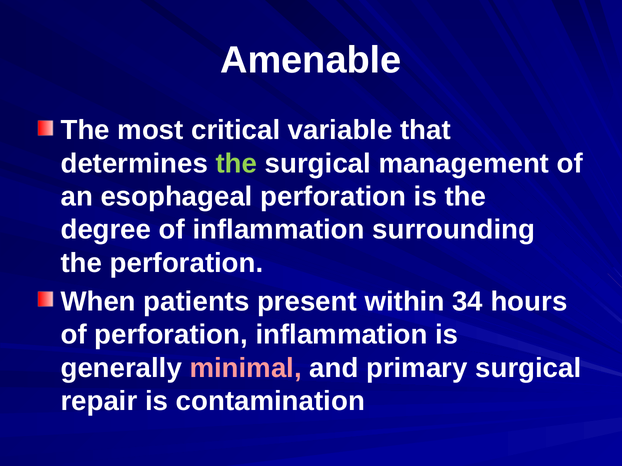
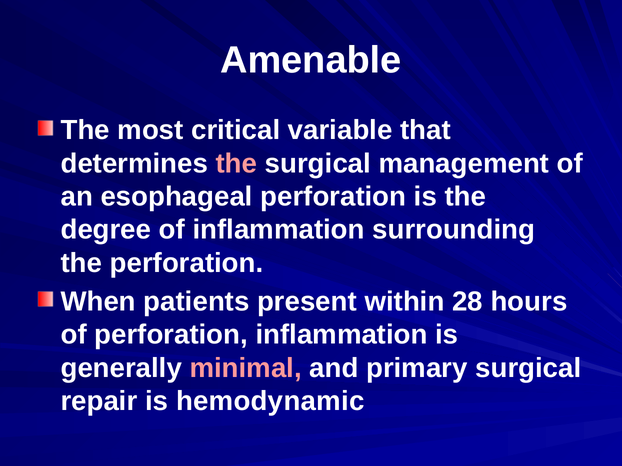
the colour: light green -> pink (237, 164)
34: 34 -> 28 (467, 302)
contamination: contamination -> hemodynamic (270, 401)
